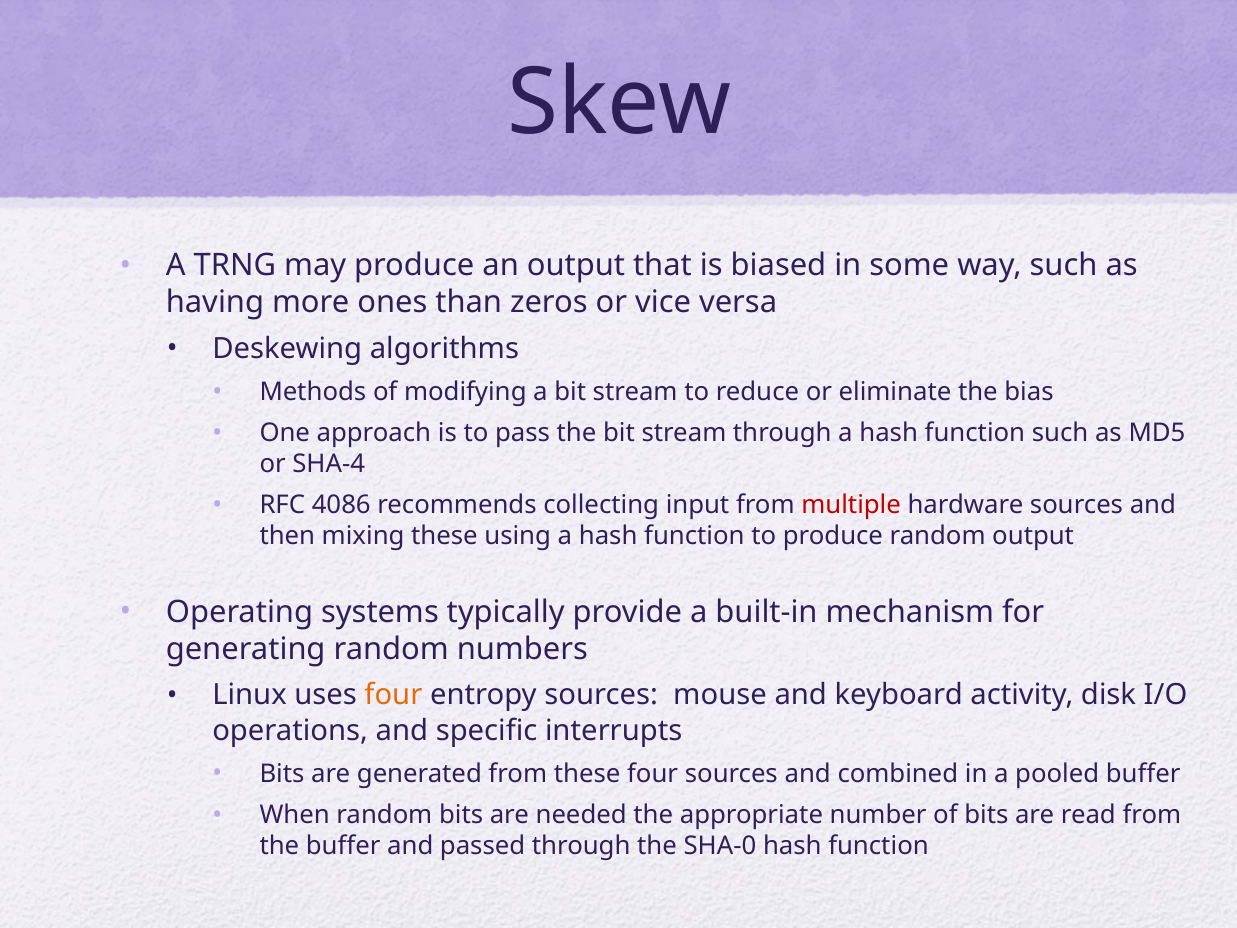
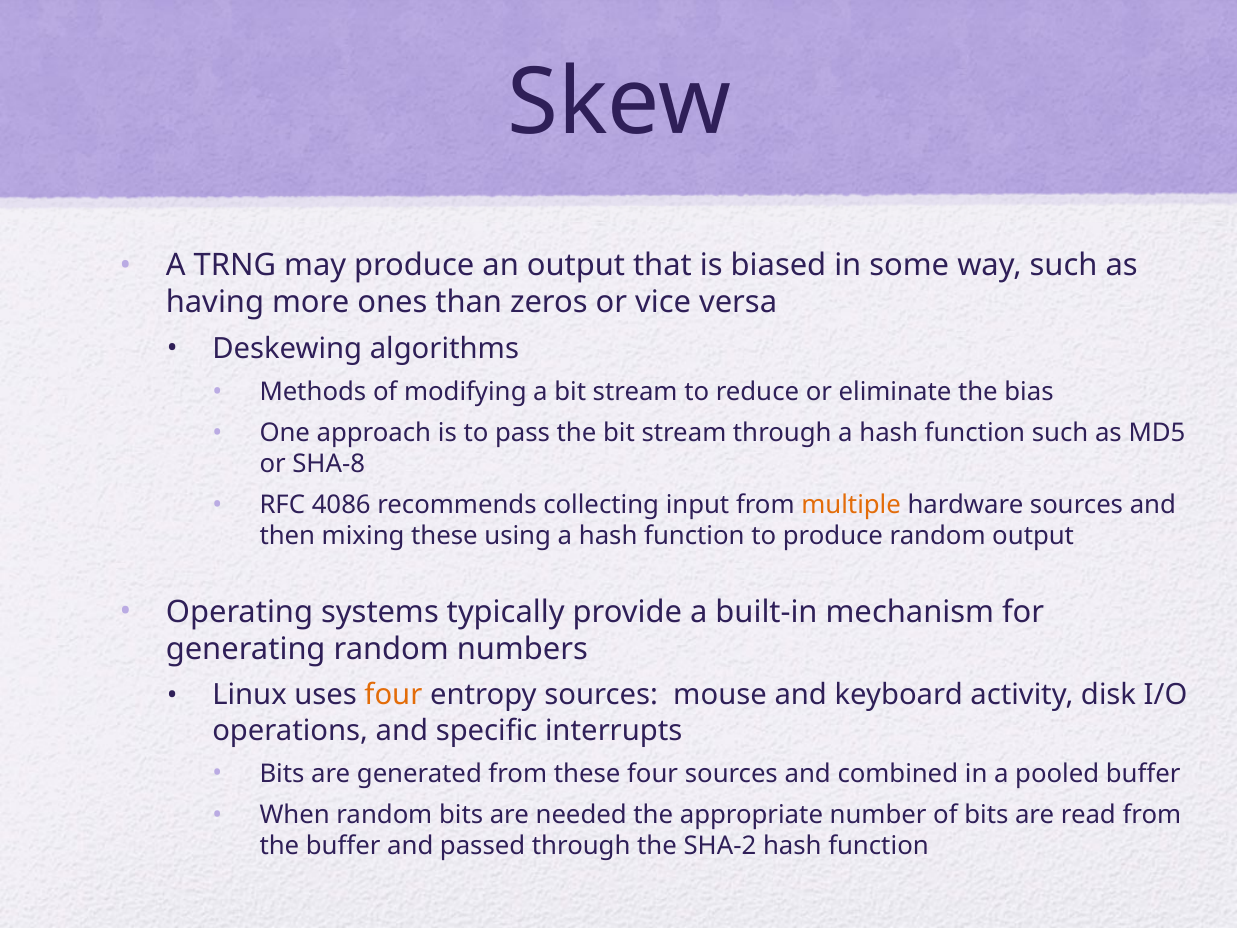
SHA-4: SHA-4 -> SHA-8 (329, 464)
multiple colour: red -> orange (851, 505)
SHA-0: SHA-0 -> SHA-2 (720, 845)
